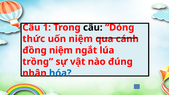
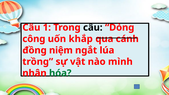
thức: thức -> công (34, 39)
uốn niệm: niệm -> khắp (81, 39)
đúng: đúng -> mình (120, 62)
hóa colour: blue -> green (60, 73)
